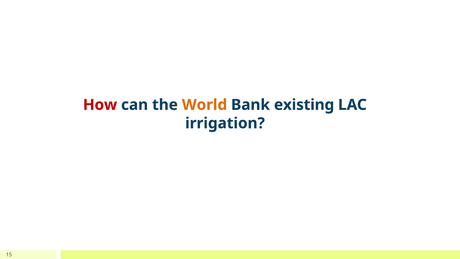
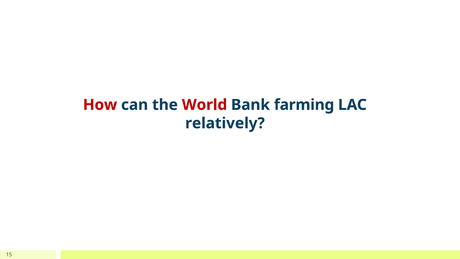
World colour: orange -> red (205, 105)
existing: existing -> farming (304, 105)
irrigation: irrigation -> relatively (225, 123)
